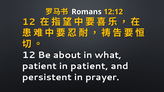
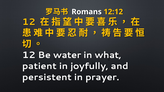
about: about -> water (67, 55)
in patient: patient -> joyfully (89, 66)
